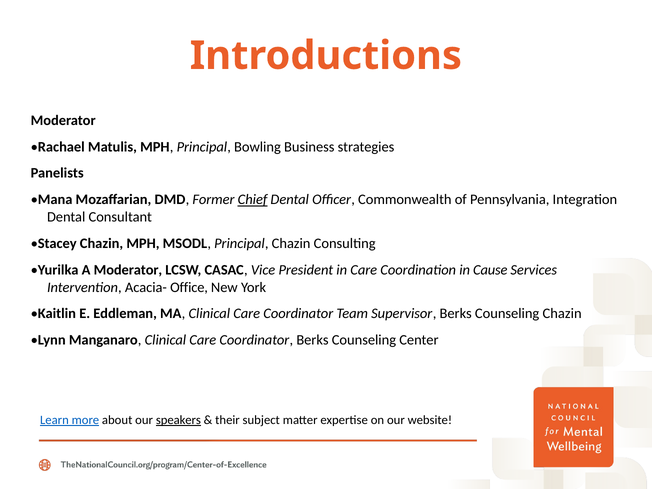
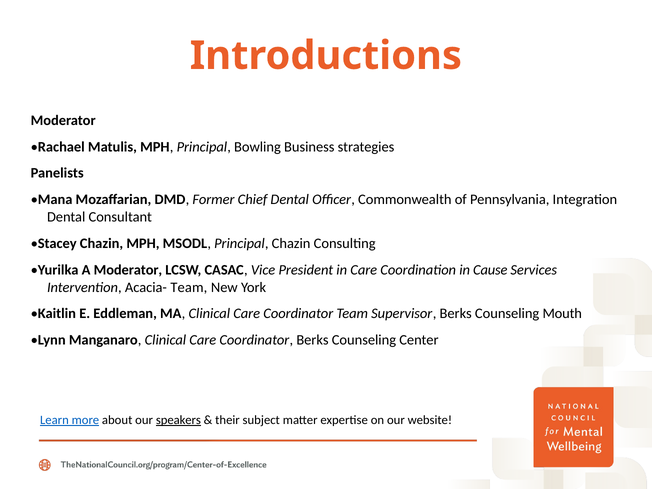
Chief underline: present -> none (253, 200)
Acacia- Office: Office -> Team (189, 287)
Counseling Chazin: Chazin -> Mouth (562, 314)
